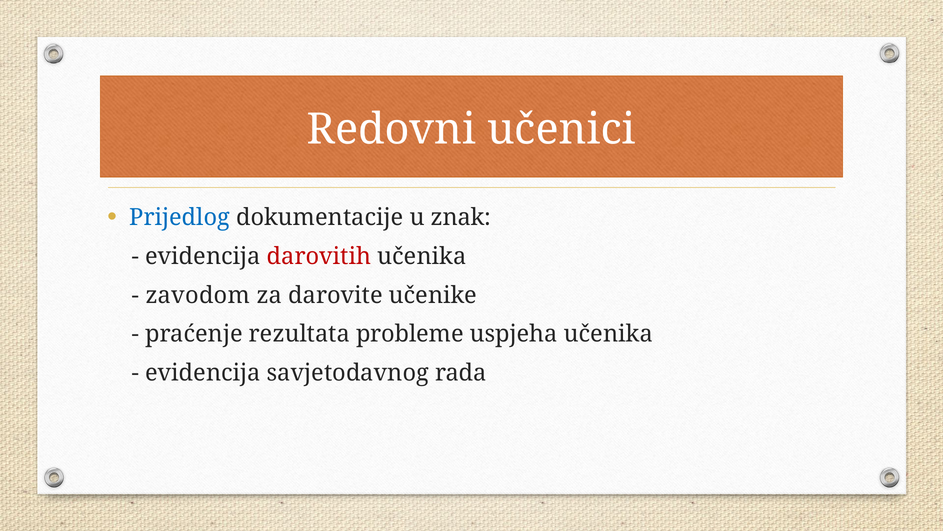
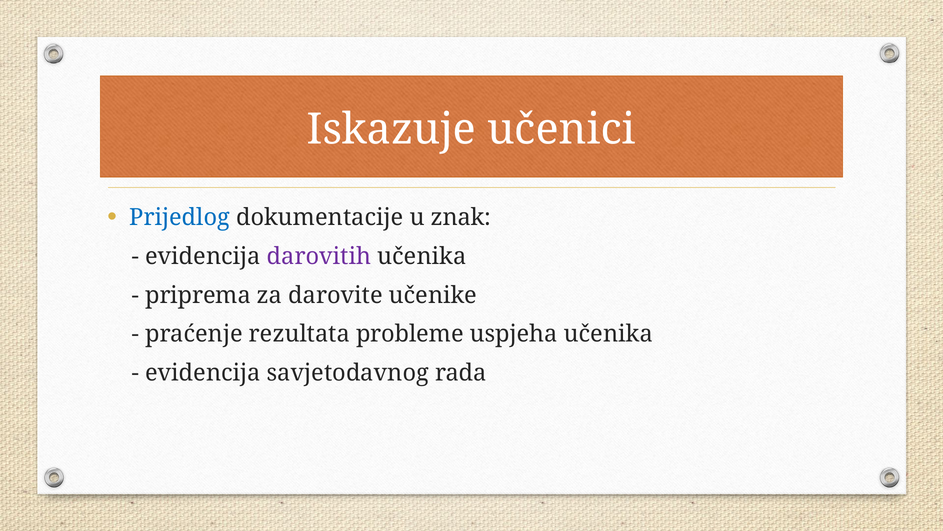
Redovni: Redovni -> Iskazuje (391, 129)
darovitih colour: red -> purple (319, 256)
zavodom: zavodom -> priprema (198, 295)
